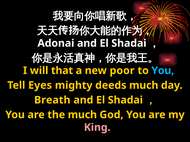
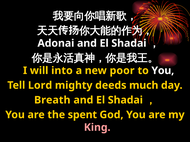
that: that -> into (62, 71)
You colour: light blue -> white (163, 71)
Eyes: Eyes -> Lord (40, 86)
the much: much -> spent (82, 115)
